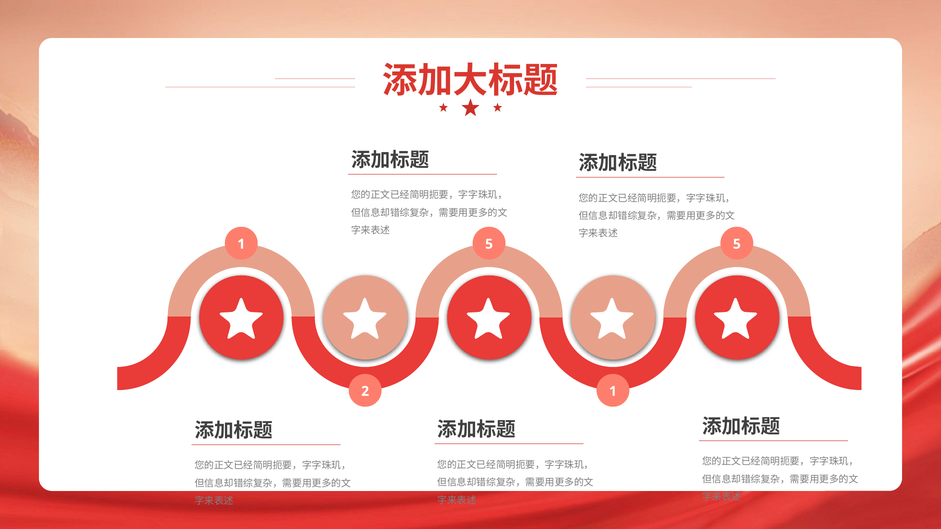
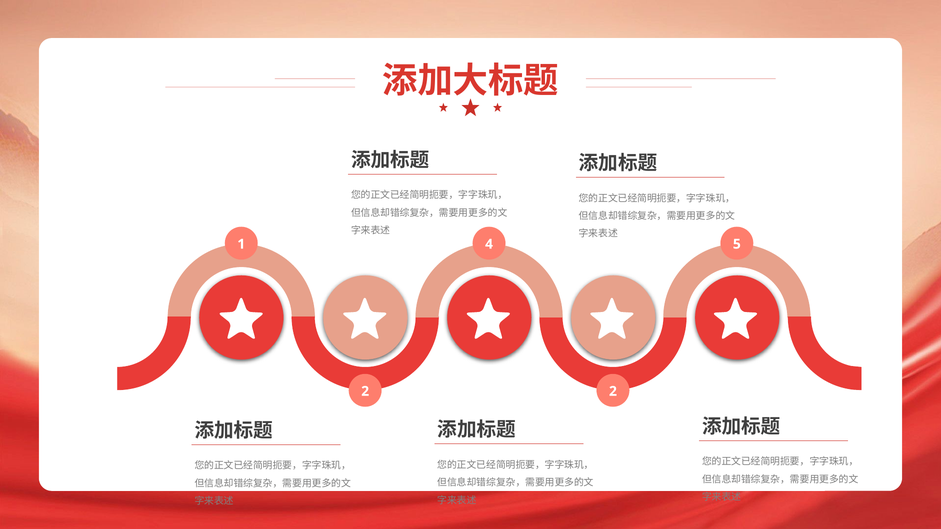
5: 5 -> 4 (489, 244)
2 1: 1 -> 2 (613, 391)
